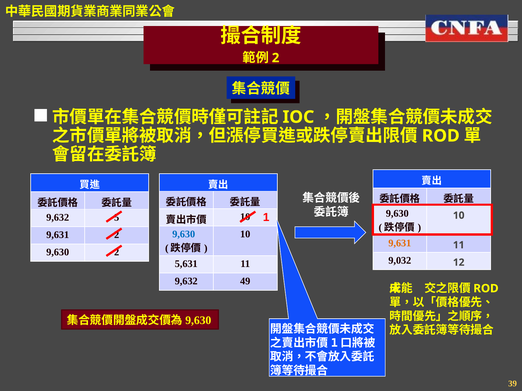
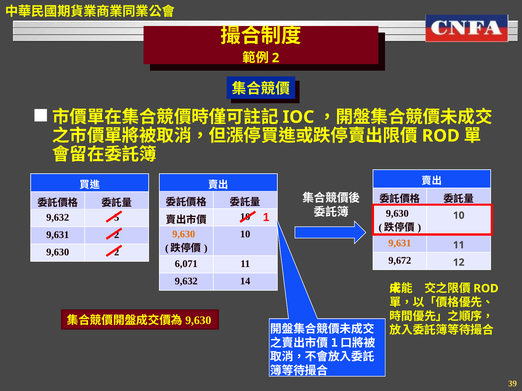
9,630 colour: blue -> orange (184, 235)
9,032: 9,032 -> 9,672 (400, 261)
5,631: 5,631 -> 6,071 (186, 264)
49: 49 -> 14 (245, 282)
